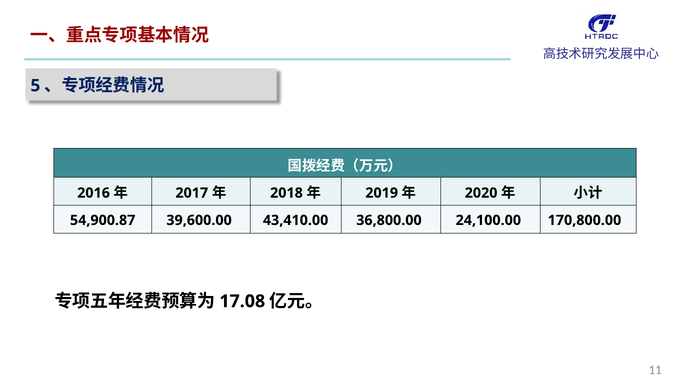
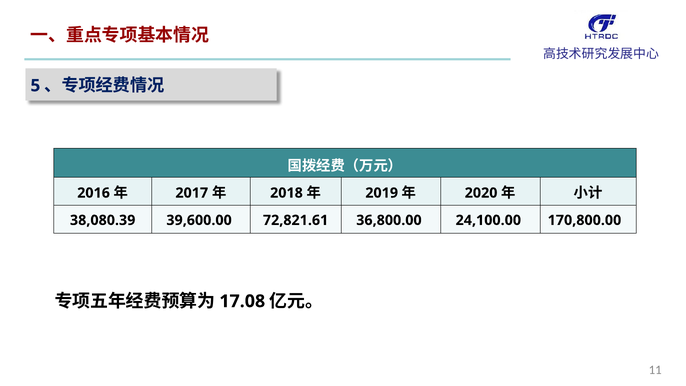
54,900.87: 54,900.87 -> 38,080.39 (103, 220)
43,410.00: 43,410.00 -> 72,821.61 (296, 220)
